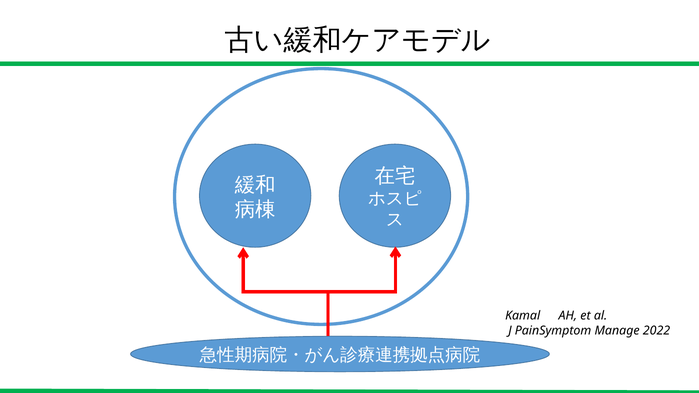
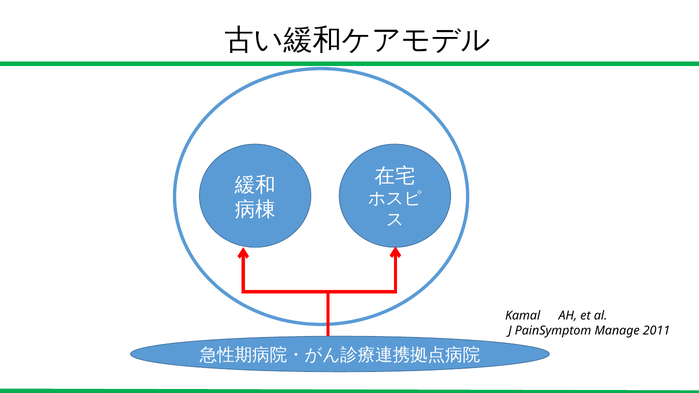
2022: 2022 -> 2011 (657, 331)
